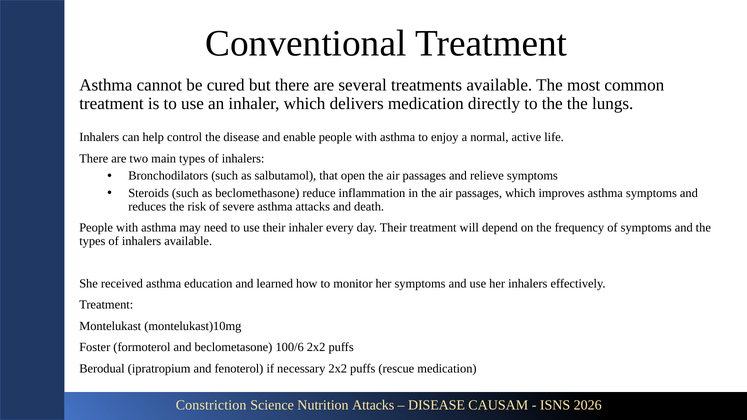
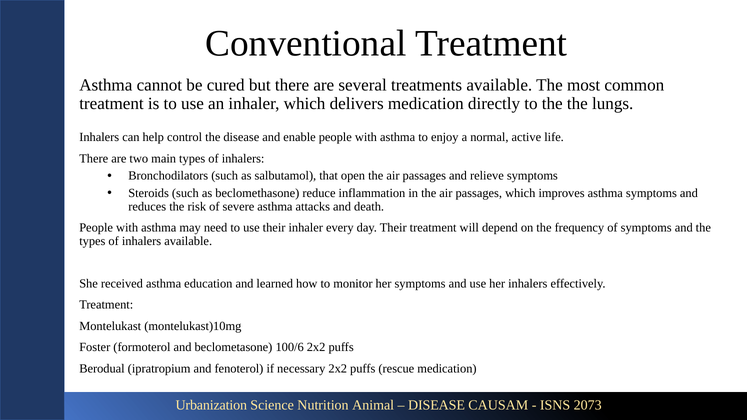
Constriction: Constriction -> Urbanization (211, 405)
Nutrition Attacks: Attacks -> Animal (373, 405)
2026: 2026 -> 2073 (588, 405)
